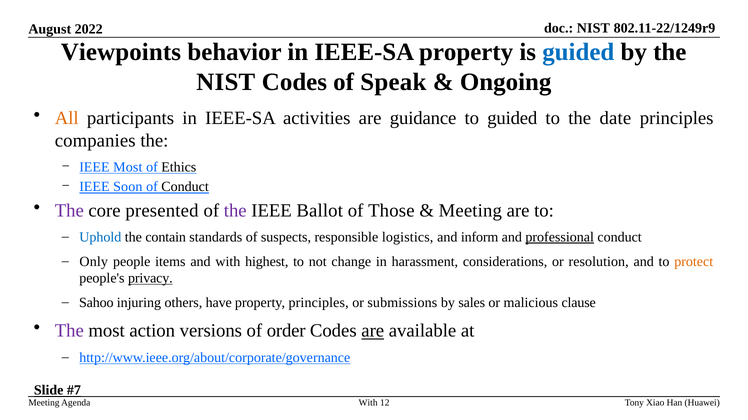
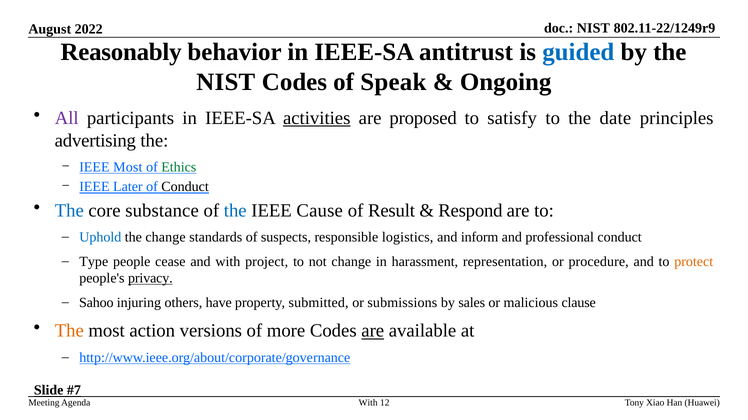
Viewpoints: Viewpoints -> Reasonably (121, 52)
IEEE-SA property: property -> antitrust (466, 52)
All colour: orange -> purple (67, 118)
activities underline: none -> present (317, 118)
guidance: guidance -> proposed (423, 118)
to guided: guided -> satisfy (512, 118)
companies: companies -> advertising (95, 141)
Ethics colour: black -> green (179, 167)
Soon: Soon -> Later (128, 187)
The colour: purple -> blue (69, 211)
presented: presented -> substance (162, 211)
the colour: purple -> blue (235, 211)
Ballot: Ballot -> Cause (320, 211)
Those: Those -> Result (392, 211)
Meeting: Meeting -> Respond (470, 211)
the contain: contain -> change (166, 238)
professional underline: present -> none (560, 238)
Only: Only -> Type (94, 262)
items: items -> cease (170, 262)
highest: highest -> project (267, 262)
considerations: considerations -> representation (505, 262)
resolution: resolution -> procedure (599, 262)
property principles: principles -> submitted (319, 303)
The colour: purple -> orange (69, 331)
order: order -> more (286, 331)
